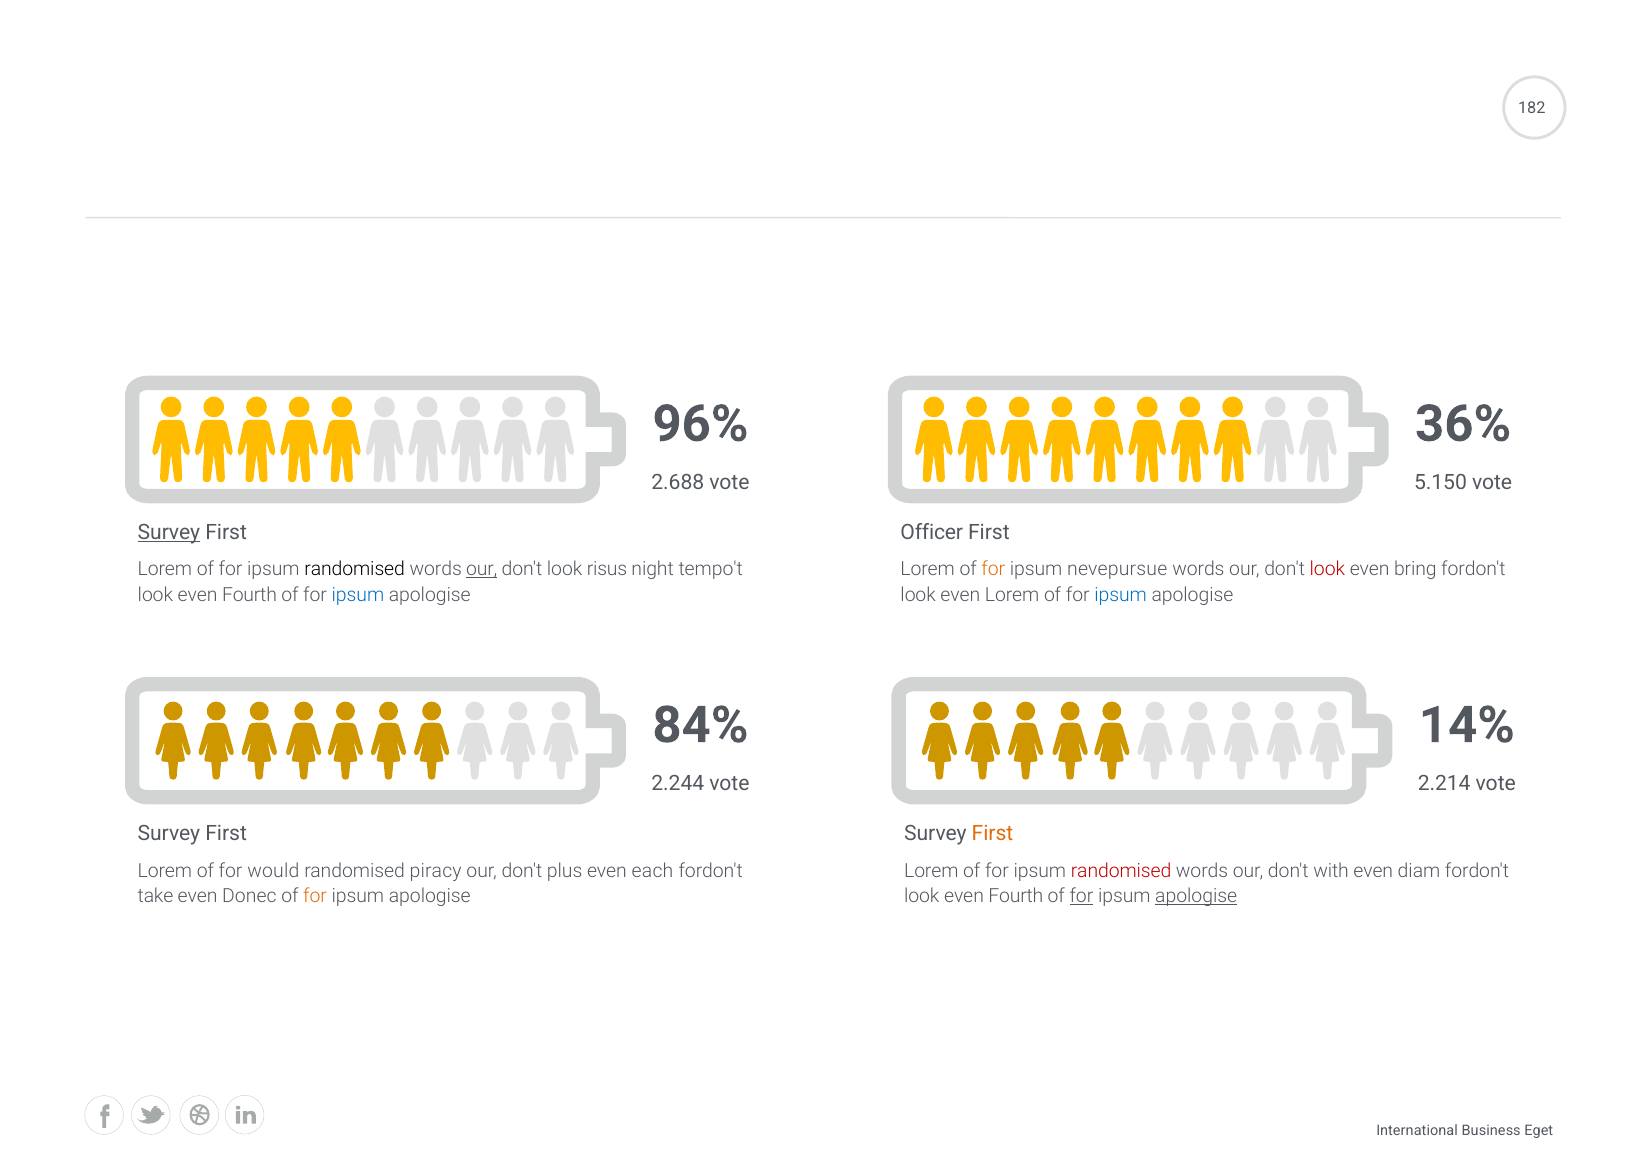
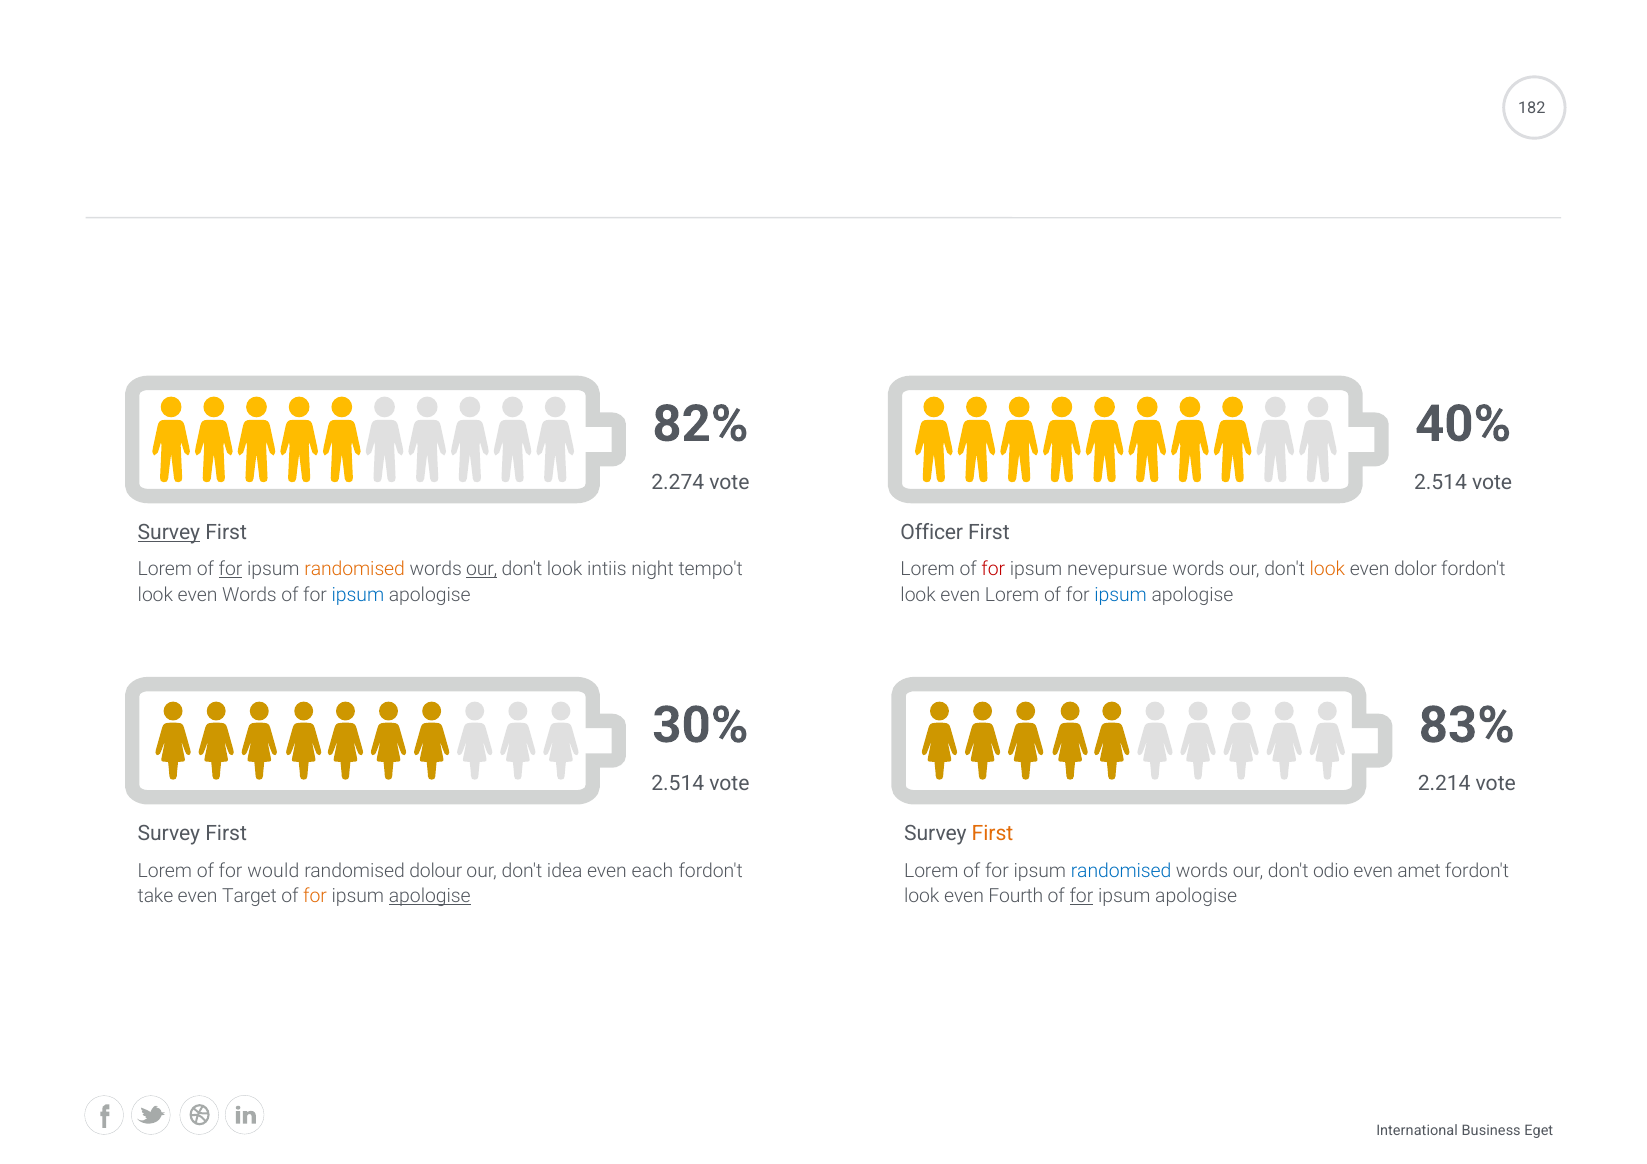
96%: 96% -> 82% (700, 424)
36%: 36% -> 40% (1463, 424)
2.688: 2.688 -> 2.274 (678, 482)
5.150: 5.150 -> 2.514 (1440, 482)
for underline: none -> present (231, 570)
randomised colour: black -> orange (355, 570)
risus: risus -> intiis (607, 570)
for colour: orange -> red (993, 570)
look colour: red -> orange (1327, 570)
bring: bring -> dolor (1415, 570)
Fourth: Fourth -> Words (249, 595)
84%: 84% -> 30% (700, 725)
14%: 14% -> 83% (1467, 725)
2.244: 2.244 -> 2.514 (678, 784)
piracy: piracy -> dolour (436, 871)
plus: plus -> idea (565, 871)
randomised colour: red -> blue (1121, 871)
with: with -> odio (1331, 871)
diam: diam -> amet (1419, 871)
Donec: Donec -> Target (249, 896)
apologise underline: none -> present (430, 896)
apologise underline: present -> none (1196, 896)
